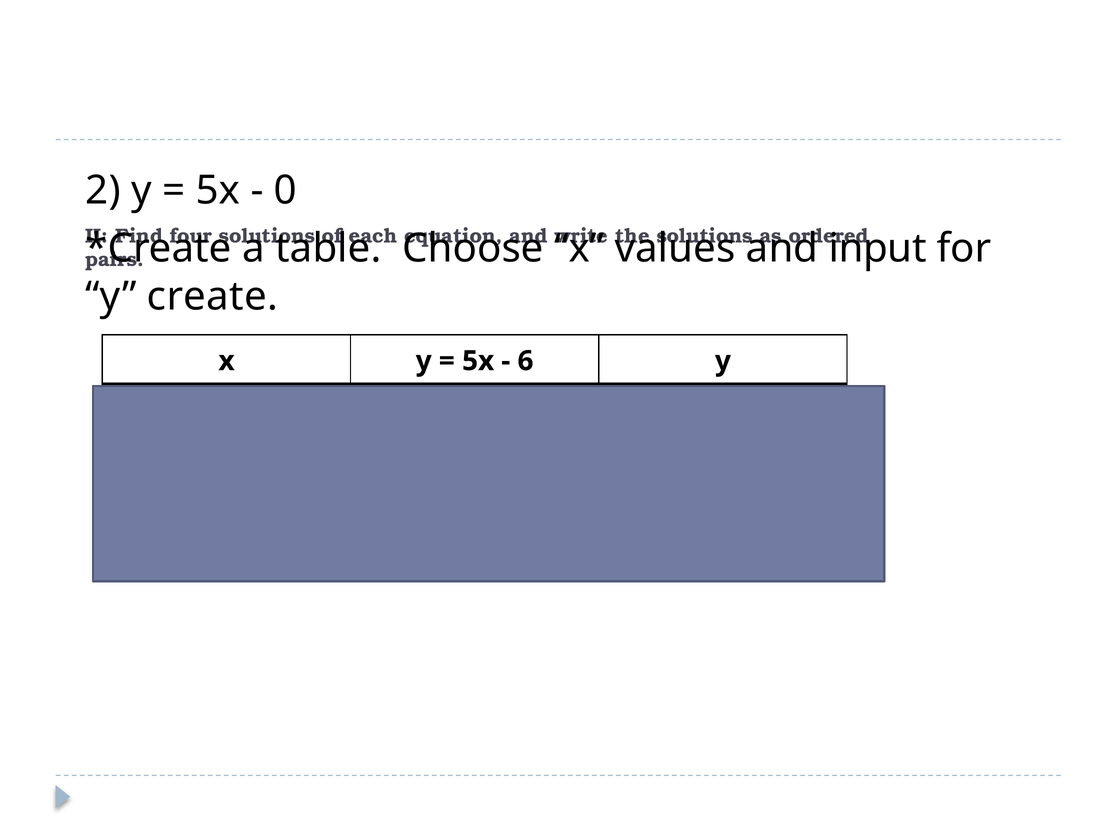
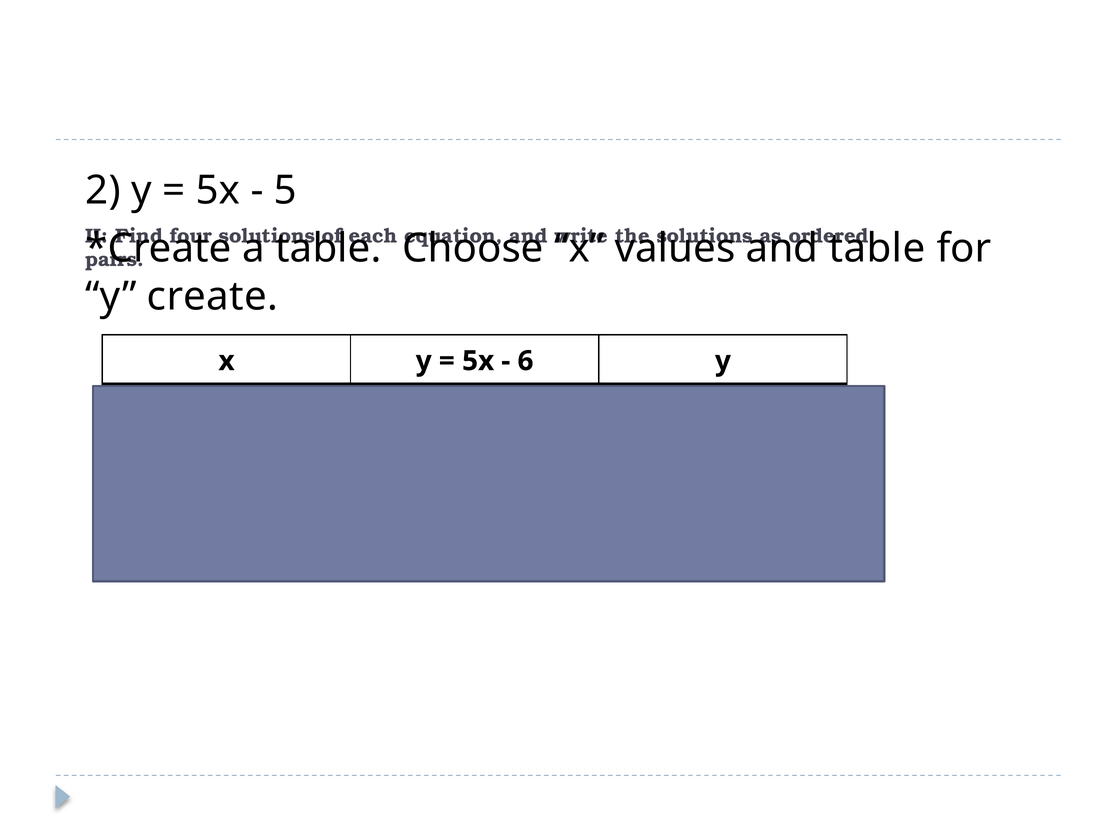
0: 0 -> 5 (285, 191)
input: input -> table (877, 248)
